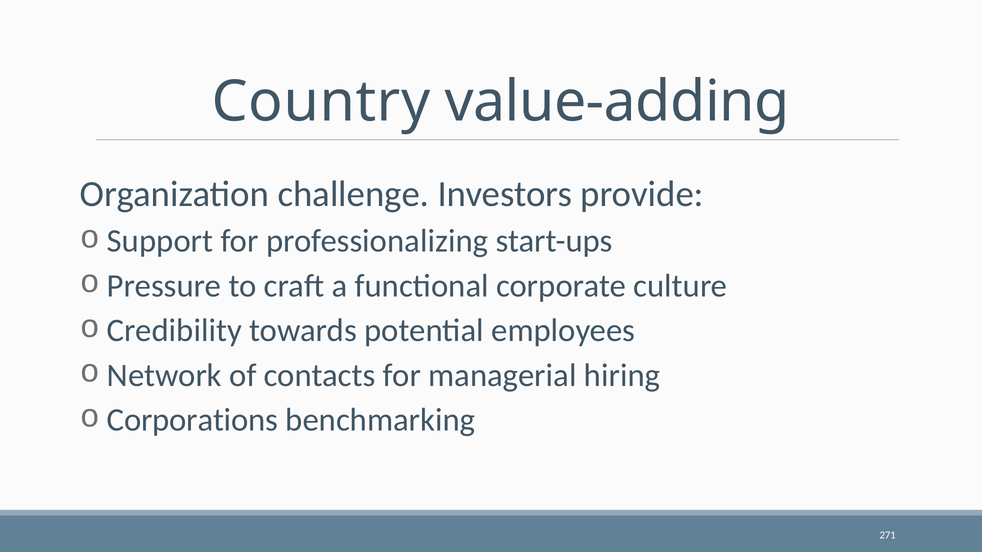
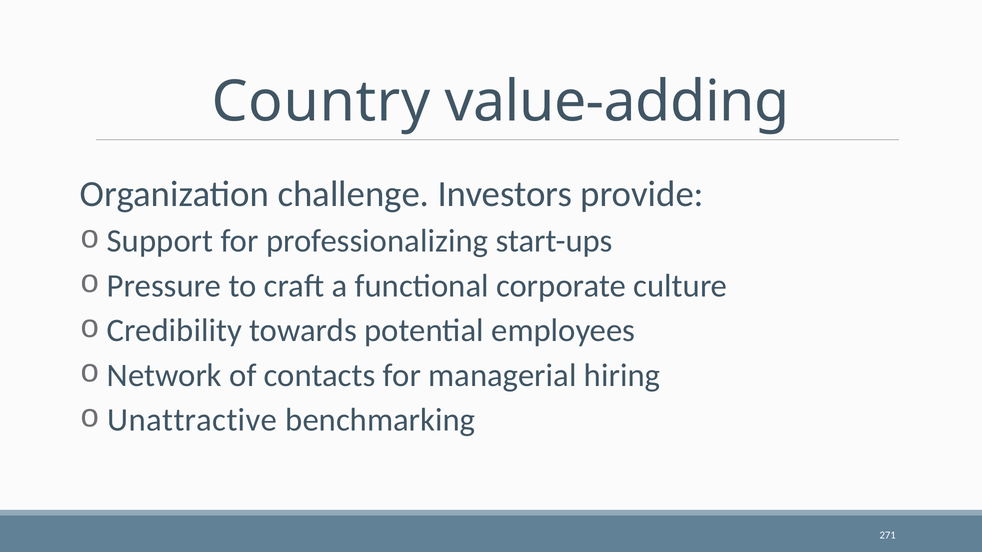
Corporations: Corporations -> Unattractive (192, 420)
